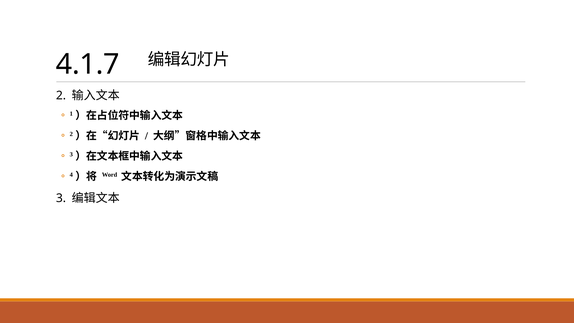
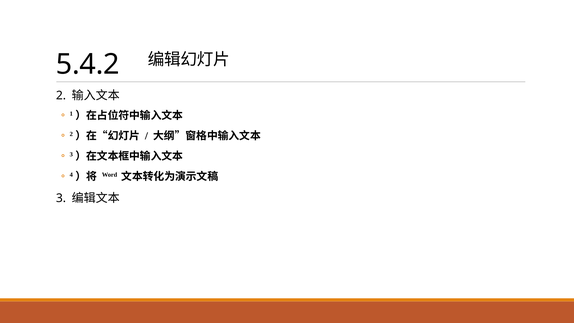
4.1.7: 4.1.7 -> 5.4.2 (88, 64)
